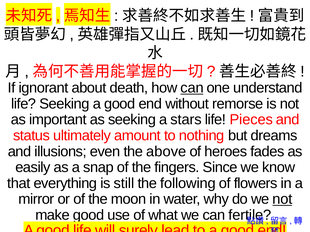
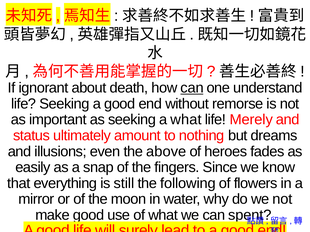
a stars: stars -> what (186, 120)
Pieces: Pieces -> Merely (251, 120)
not underline: present -> none (282, 200)
fertile: fertile -> spent (250, 215)
